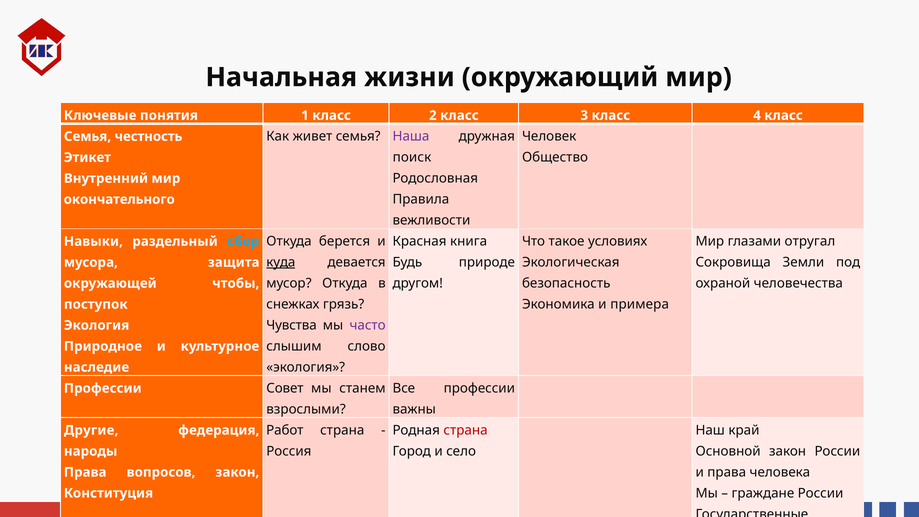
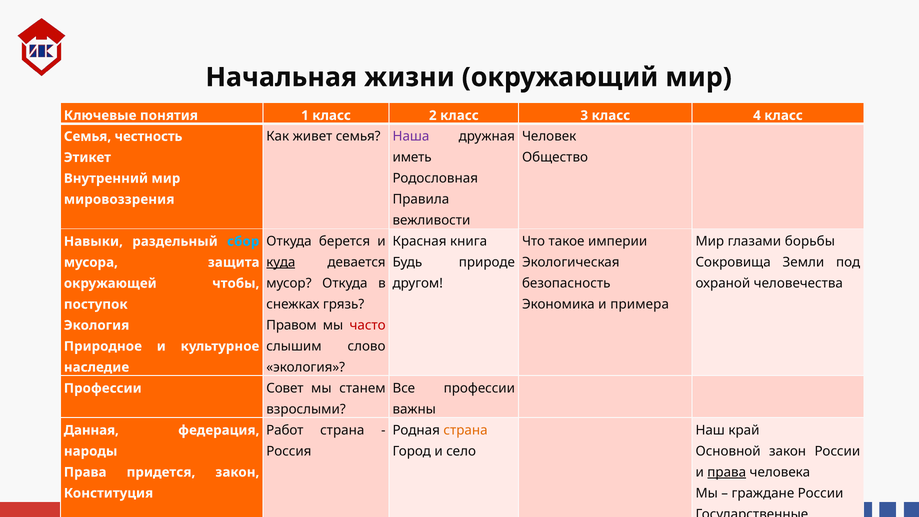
поиск: поиск -> иметь (412, 157)
окончательного: окончательного -> мировоззрения (119, 199)
условиях: условиях -> империи (618, 241)
отругал: отругал -> борьбы (810, 241)
Чувства: Чувства -> Правом (291, 325)
часто colour: purple -> red (368, 325)
страна colour: red -> orange (465, 430)
Другие: Другие -> Данная (91, 430)
права underline: none -> present (727, 472)
вопросов: вопросов -> придется (161, 472)
